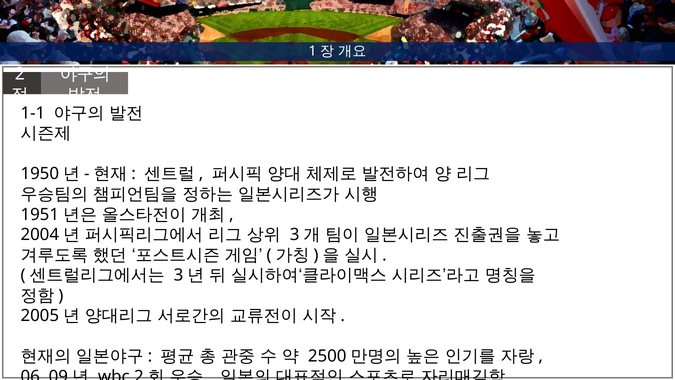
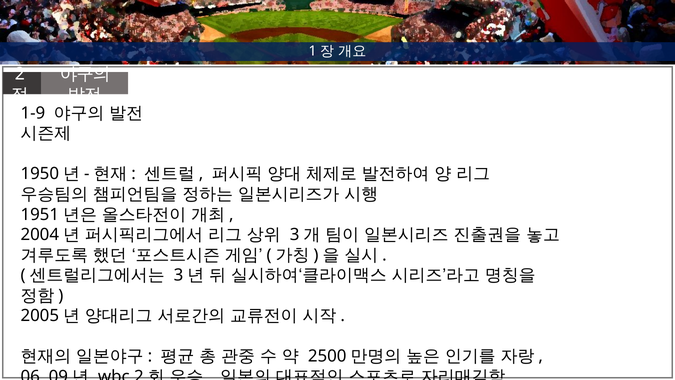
1-1: 1-1 -> 1-9 (33, 113)
